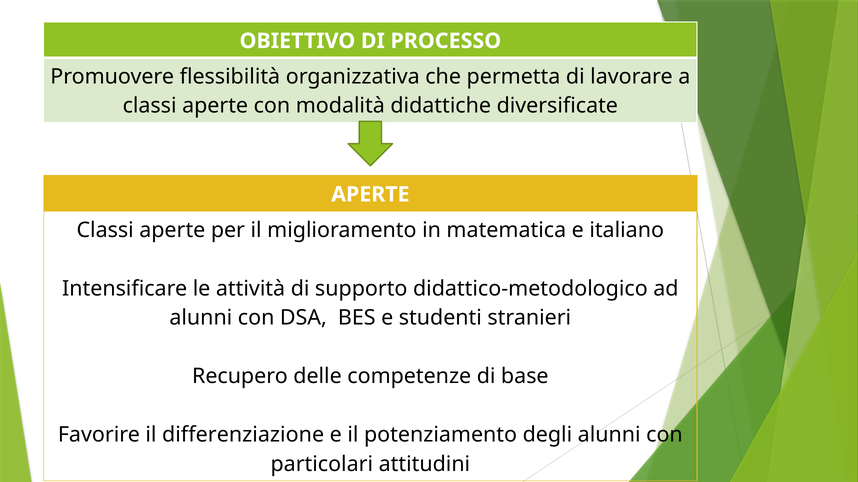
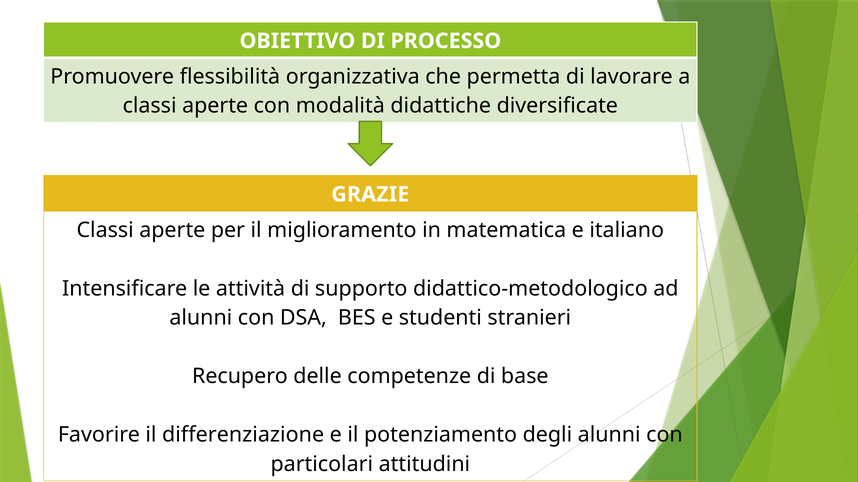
APERTE: APERTE -> GRAZIE (370, 195)
